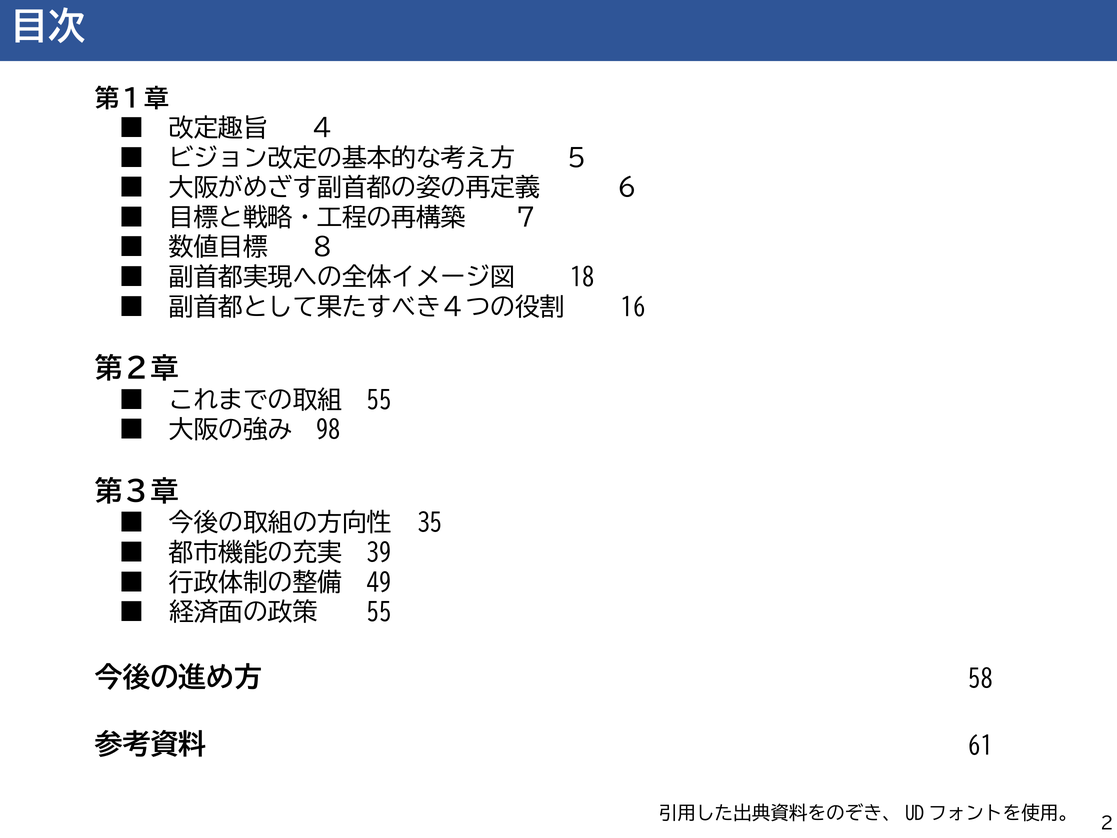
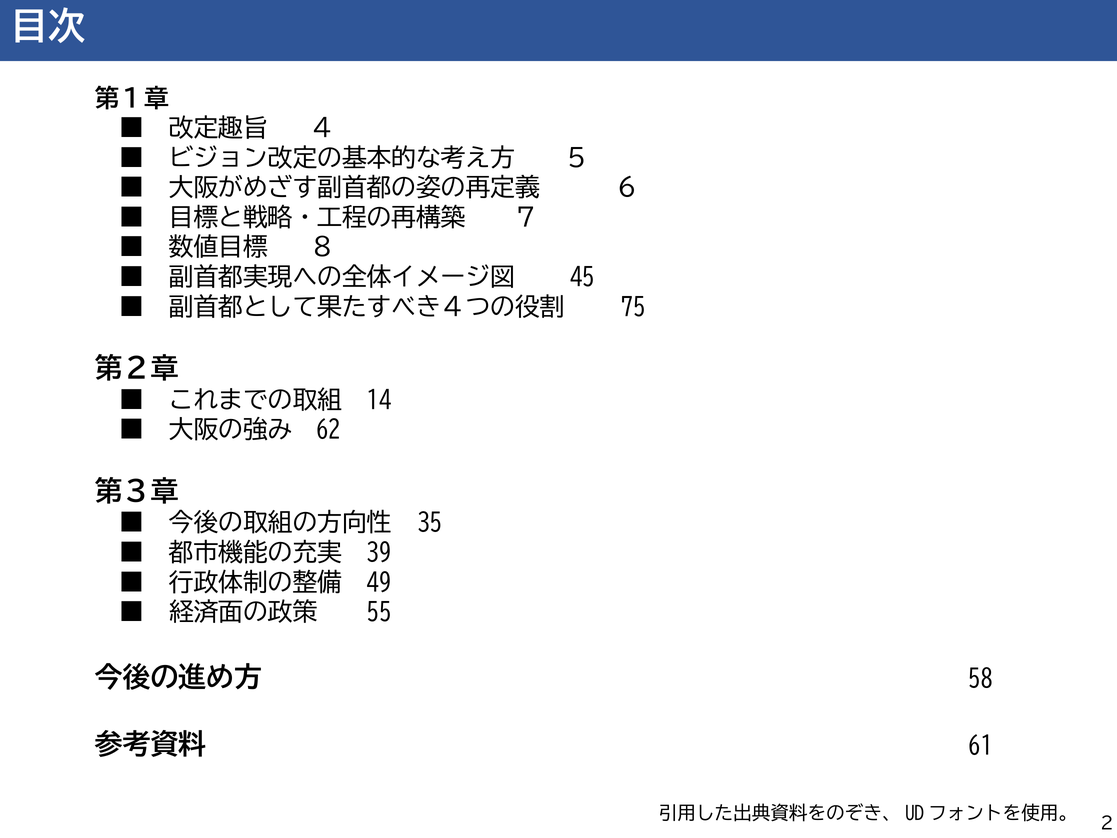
18: 18 -> 45 (582, 277)
16: 16 -> 75 (633, 307)
55: 55 -> 14 (379, 400)
98: 98 -> 62 (328, 430)
